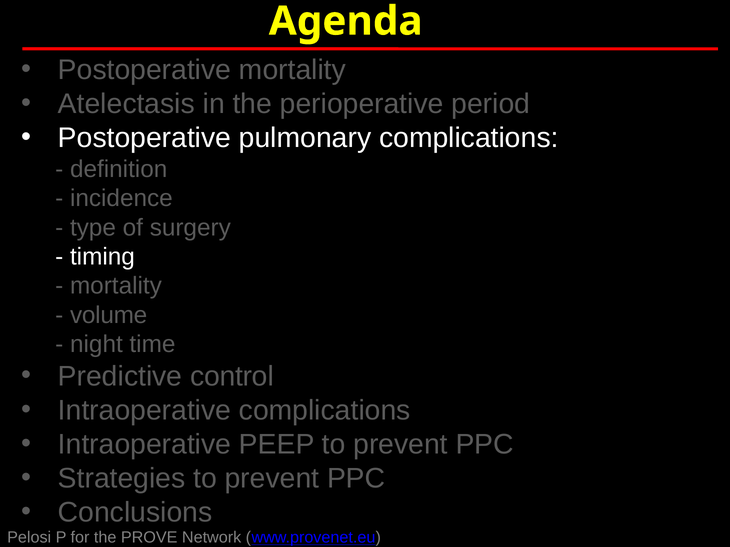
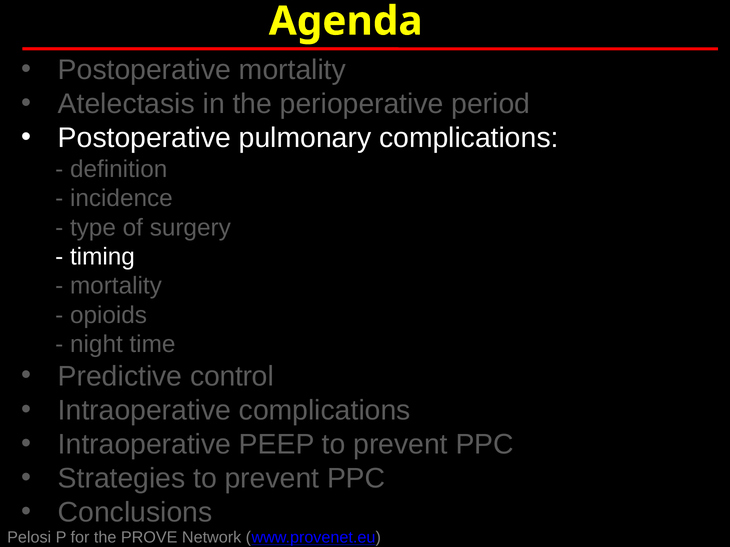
volume: volume -> opioids (109, 315)
